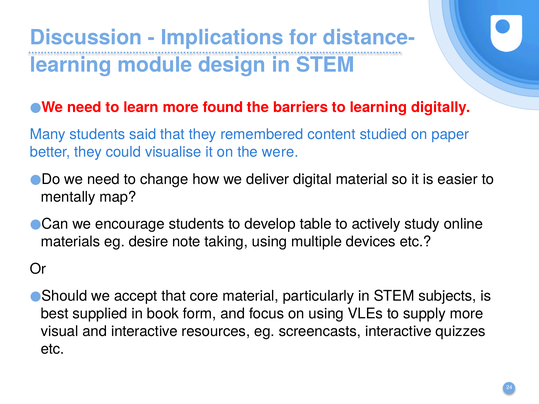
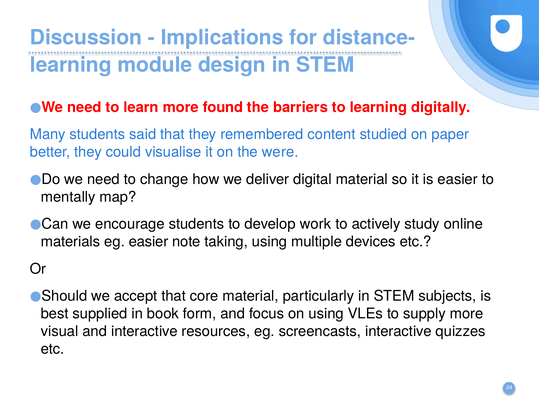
table: table -> work (316, 224)
eg desire: desire -> easier (149, 242)
